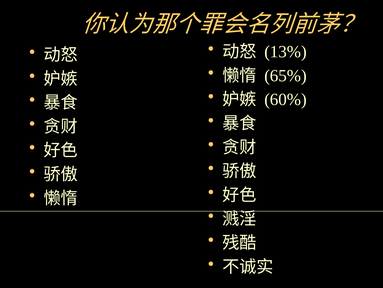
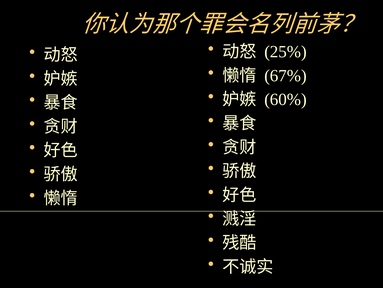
13%: 13% -> 25% (286, 52)
65%: 65% -> 67% (286, 75)
